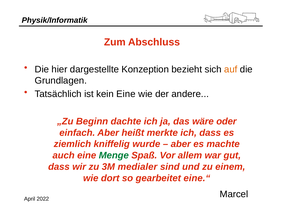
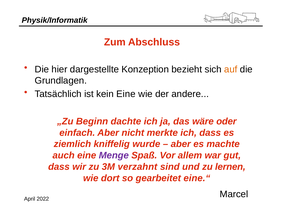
heißt: heißt -> nicht (133, 133)
Menge colour: green -> purple (114, 155)
medialer: medialer -> verzahnt (137, 167)
einem: einem -> lernen (230, 167)
